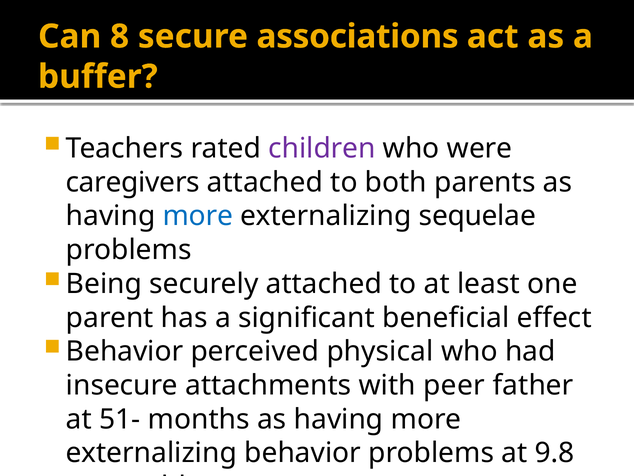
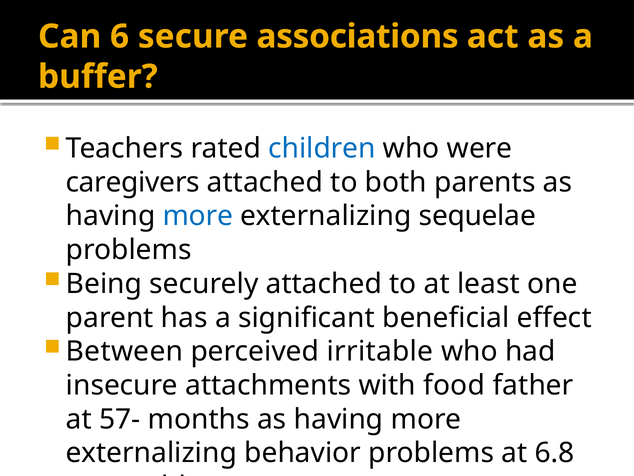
8: 8 -> 6 (120, 36)
children colour: purple -> blue (322, 148)
Behavior: Behavior -> Between (124, 351)
physical: physical -> irritable (380, 351)
peer: peer -> food (454, 385)
51-: 51- -> 57- (120, 419)
9.8: 9.8 -> 6.8 (555, 453)
